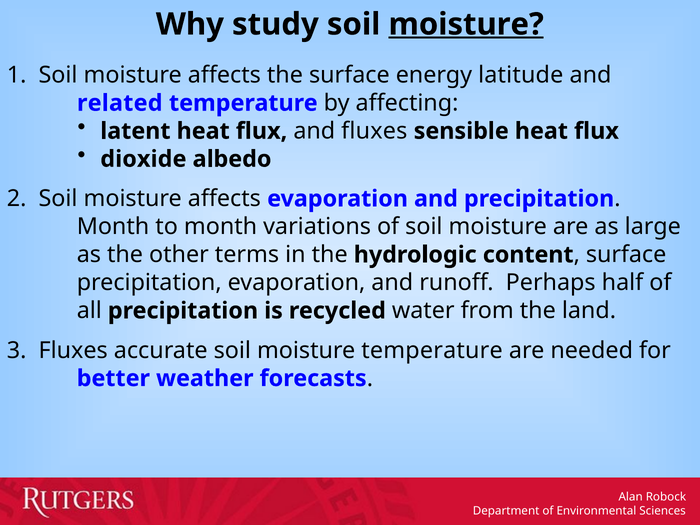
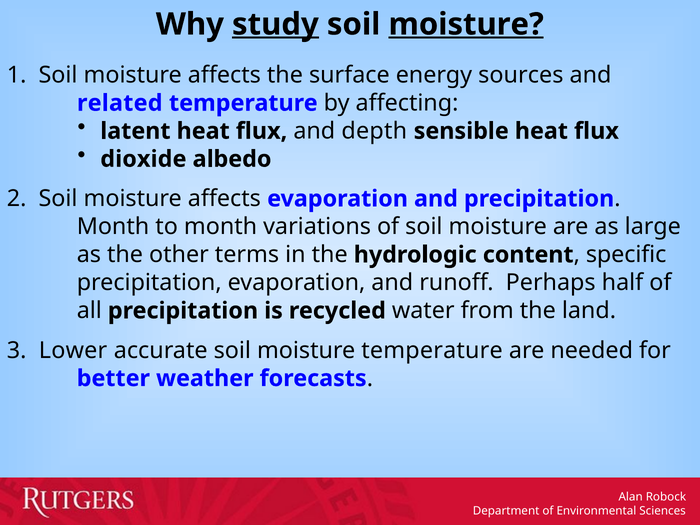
study underline: none -> present (275, 24)
latitude: latitude -> sources (521, 75)
and fluxes: fluxes -> depth (374, 131)
surface: surface -> specific (626, 255)
3 Fluxes: Fluxes -> Lower (73, 350)
